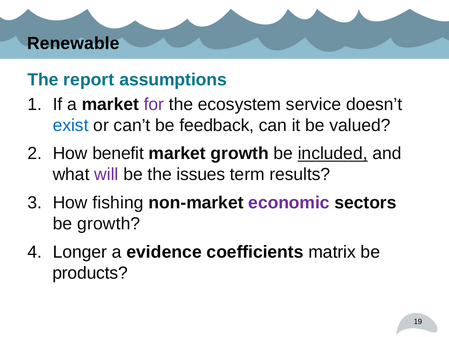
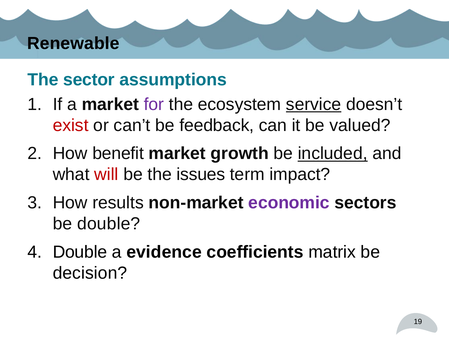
report: report -> sector (89, 80)
service underline: none -> present (314, 104)
exist colour: blue -> red (71, 125)
will colour: purple -> red (106, 174)
results: results -> impact (300, 174)
fishing: fishing -> results (118, 203)
be growth: growth -> double (109, 224)
Longer: Longer -> Double (80, 252)
products: products -> decision (90, 273)
